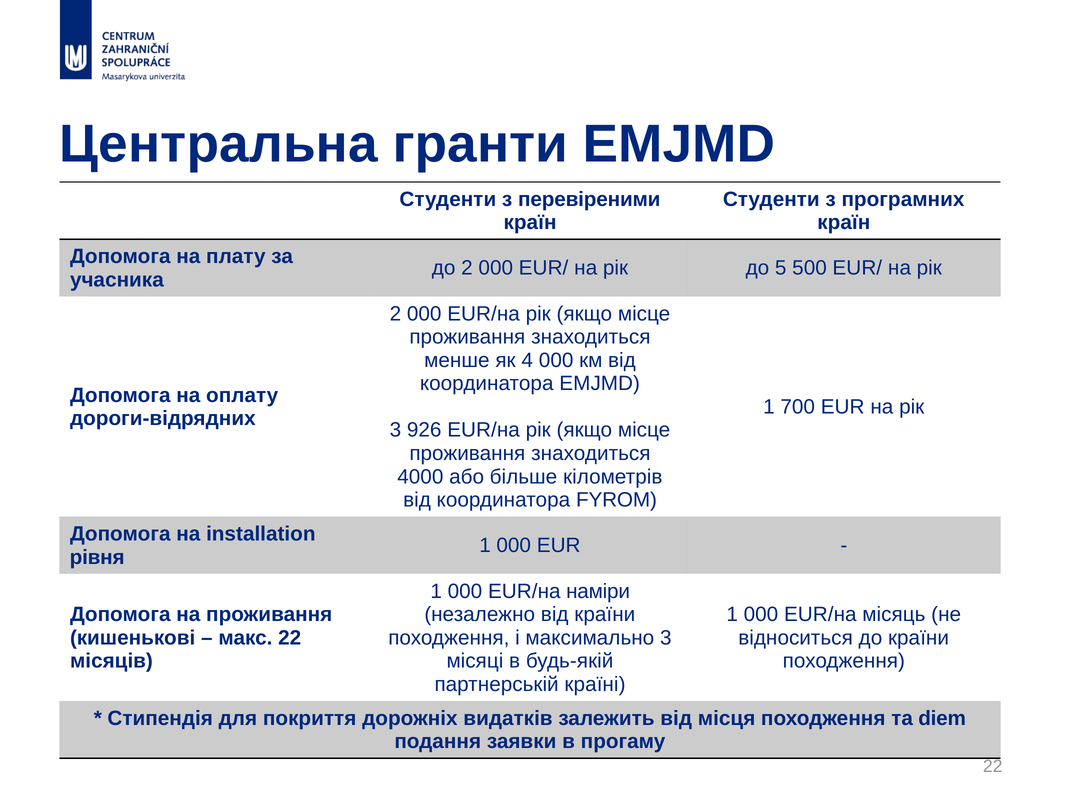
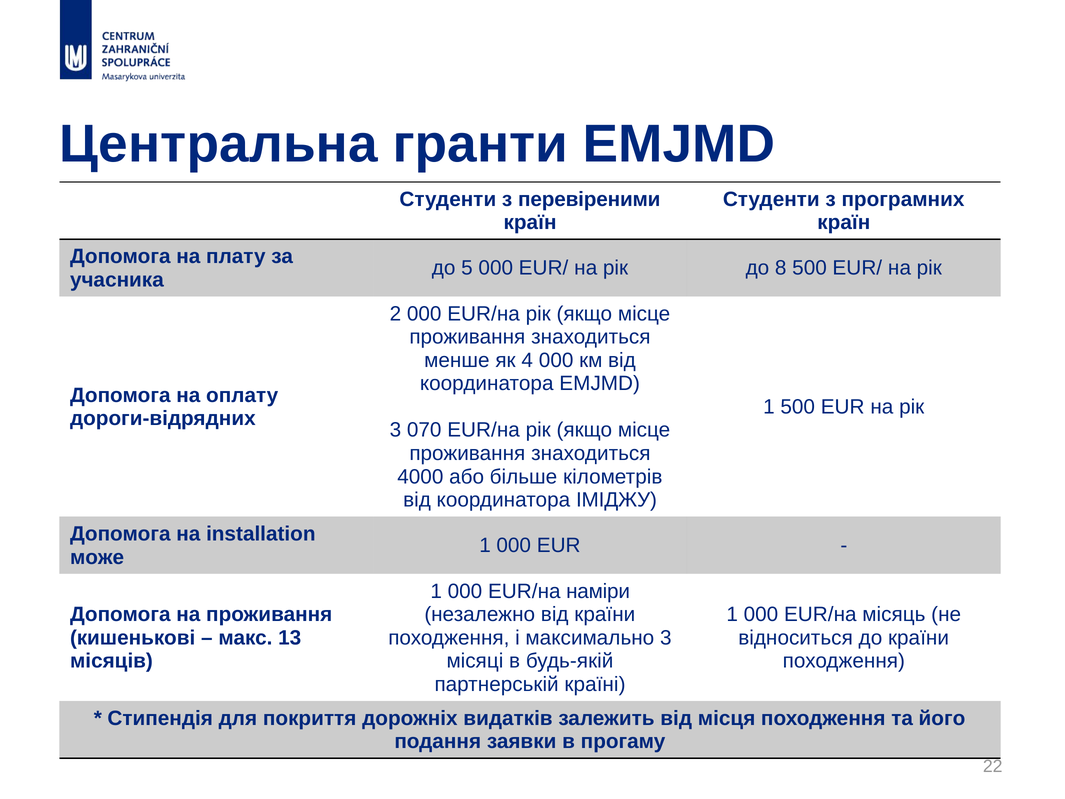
до 2: 2 -> 5 (467, 268)
5: 5 -> 8 (781, 268)
1 700: 700 -> 500 (798, 407)
926: 926 -> 070 (424, 430)
FYROM: FYROM -> ІМІДЖУ (617, 500)
рівня: рівня -> може (97, 557)
макс 22: 22 -> 13 (290, 638)
diem: diem -> його (942, 718)
